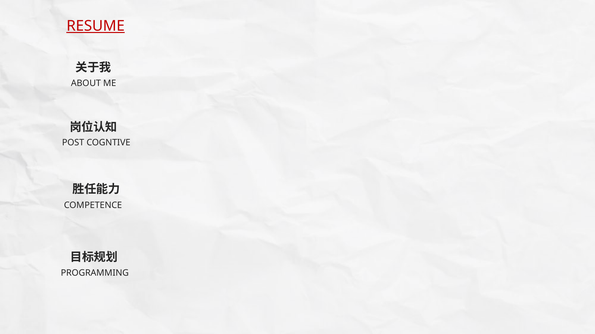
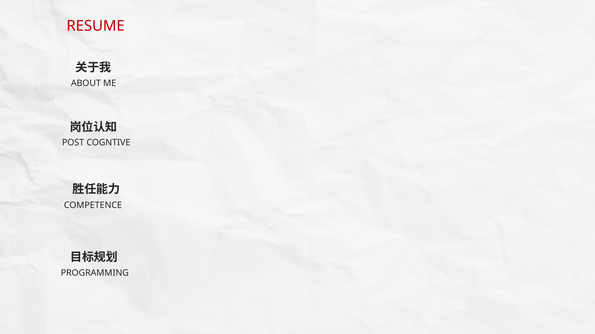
RESUME underline: present -> none (96, 26)
